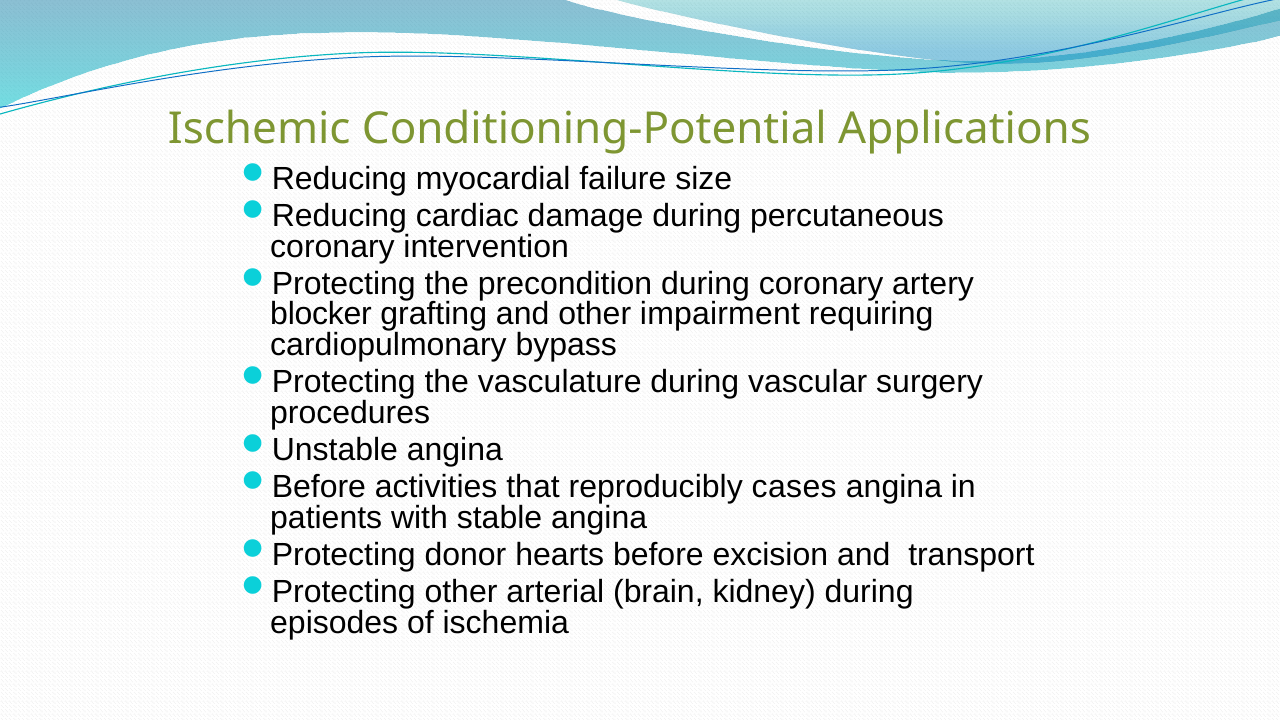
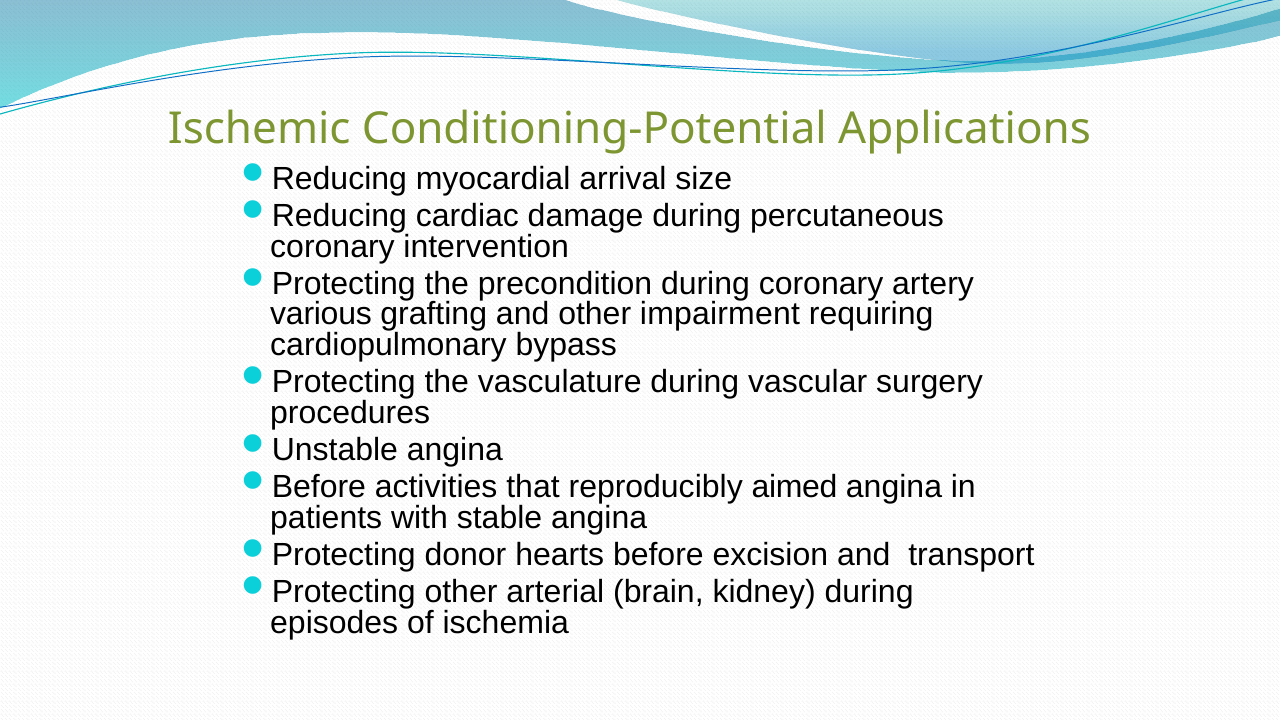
failure: failure -> arrival (623, 179)
blocker: blocker -> various (321, 314)
cases: cases -> aimed (795, 487)
